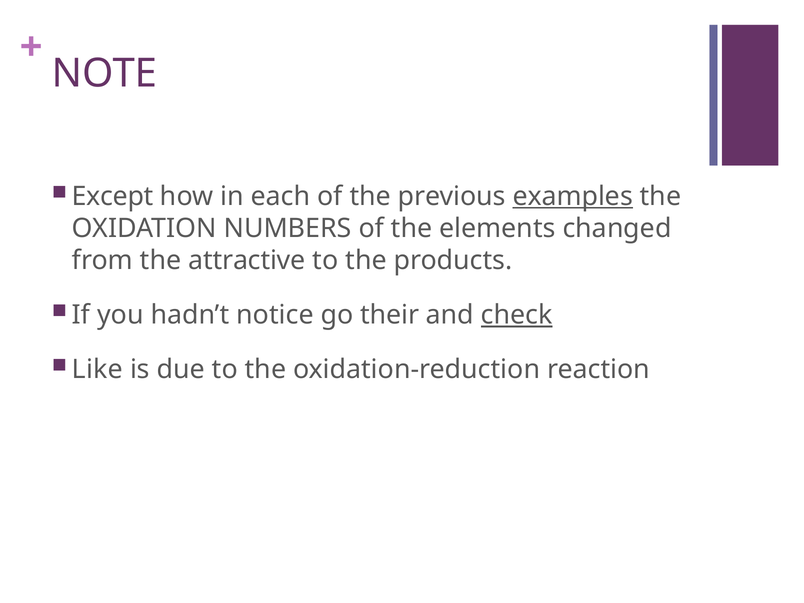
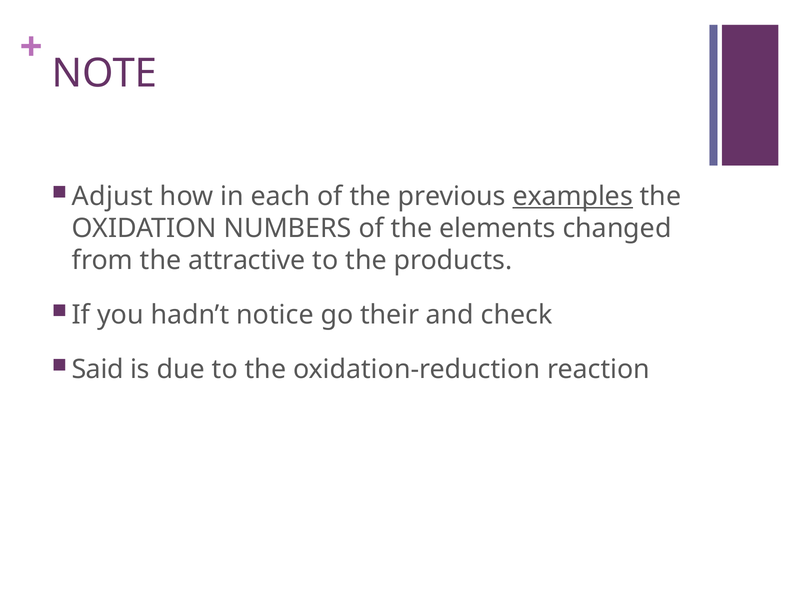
Except: Except -> Adjust (112, 196)
check underline: present -> none (517, 315)
Like: Like -> Said (98, 370)
